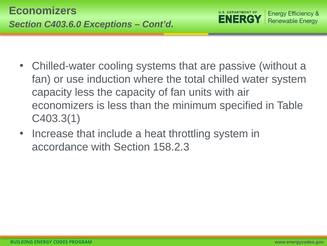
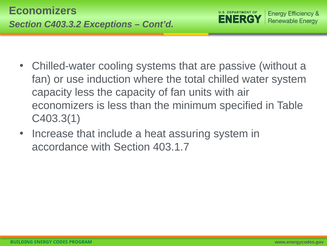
C403.6.0: C403.6.0 -> C403.3.2 (63, 24)
throttling: throttling -> assuring (190, 133)
158.2.3: 158.2.3 -> 403.1.7 (171, 146)
